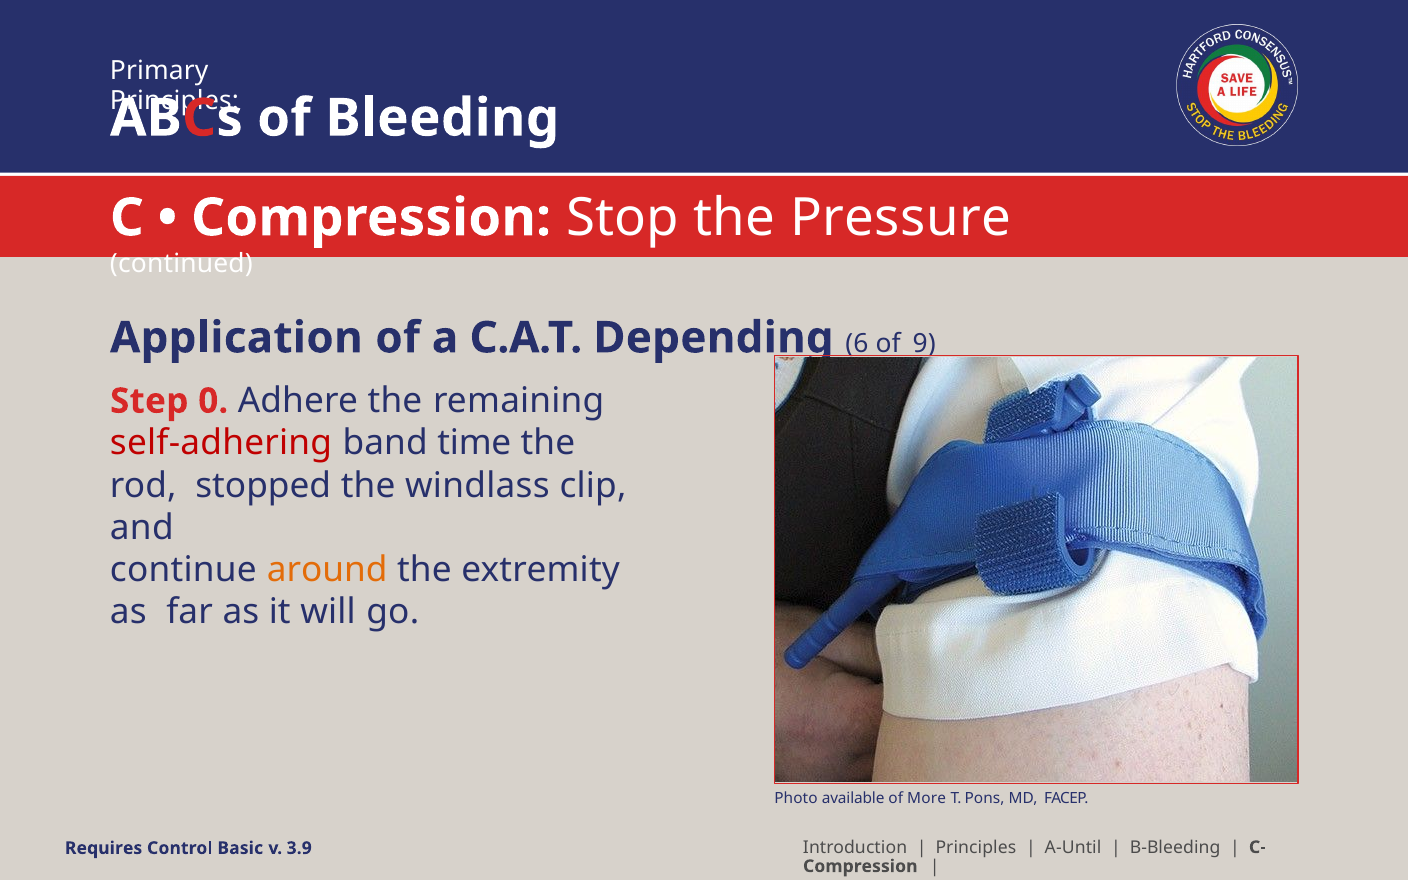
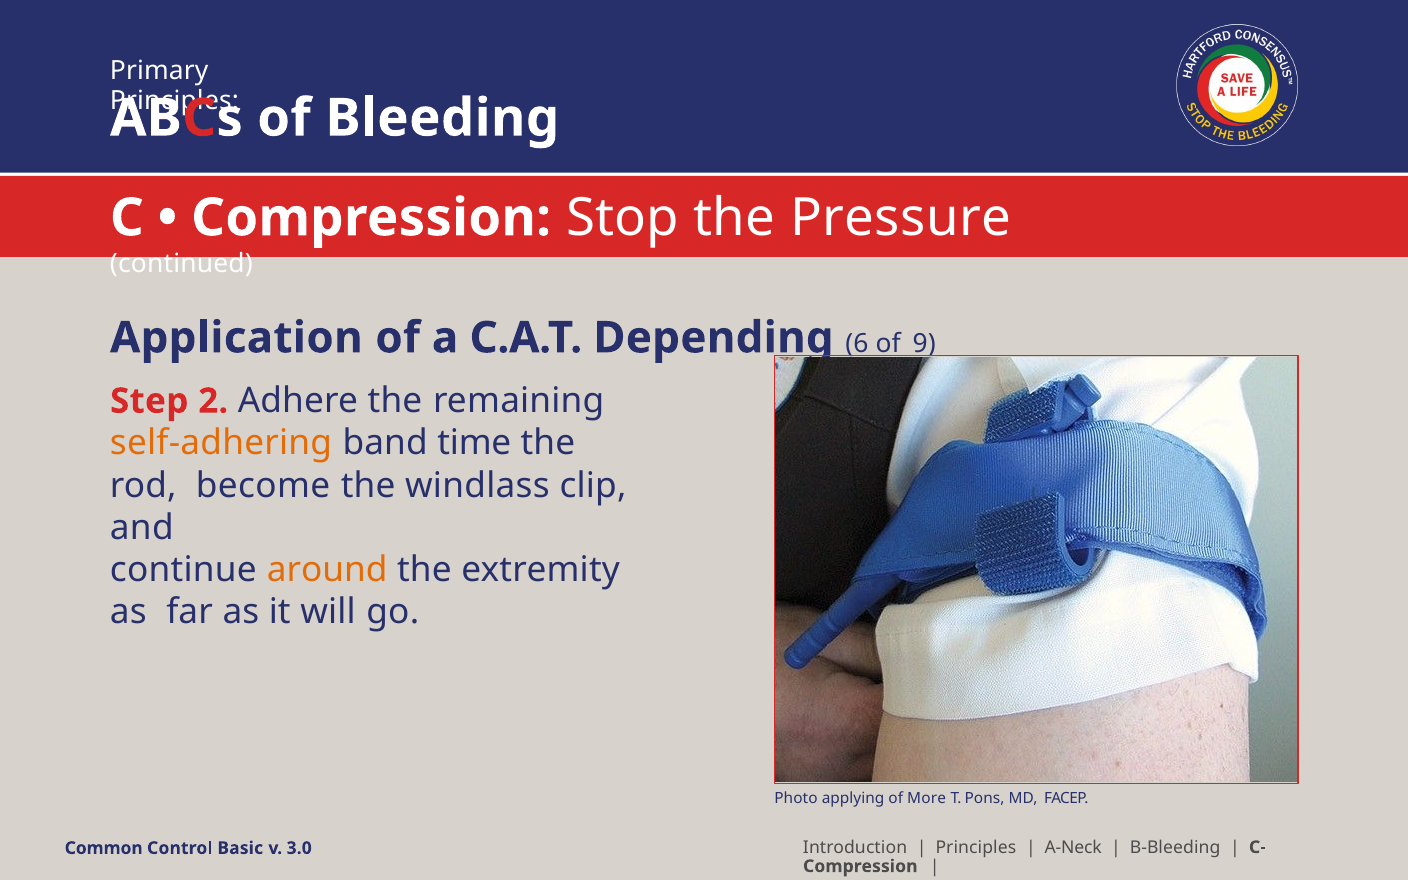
0: 0 -> 2 (213, 401)
self-adhering colour: red -> orange (221, 443)
stopped: stopped -> become (263, 486)
available: available -> applying (853, 798)
A-Until: A-Until -> A-Neck (1073, 847)
Requires: Requires -> Common (104, 848)
3.9: 3.9 -> 3.0 (299, 848)
